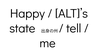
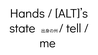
Happy: Happy -> Hands (27, 14)
